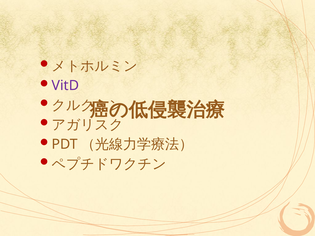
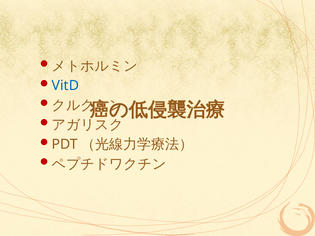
VitD colour: purple -> blue (65, 86)
